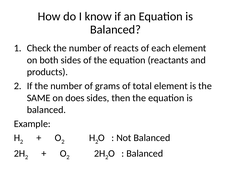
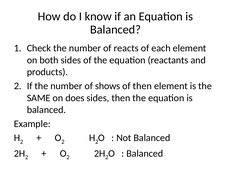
grams: grams -> shows (108, 86)
of total: total -> then (142, 86)
